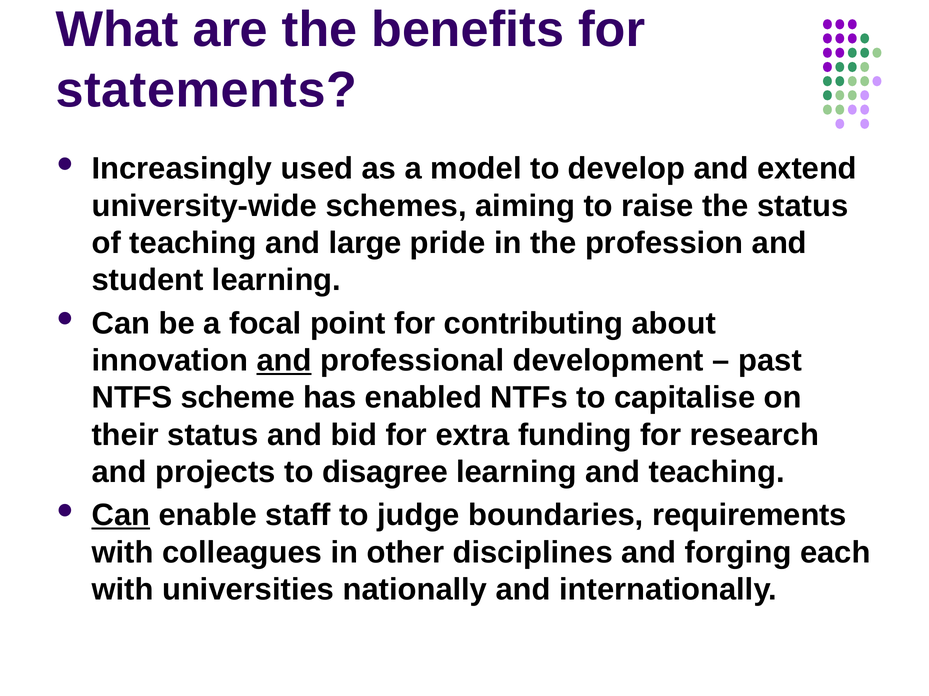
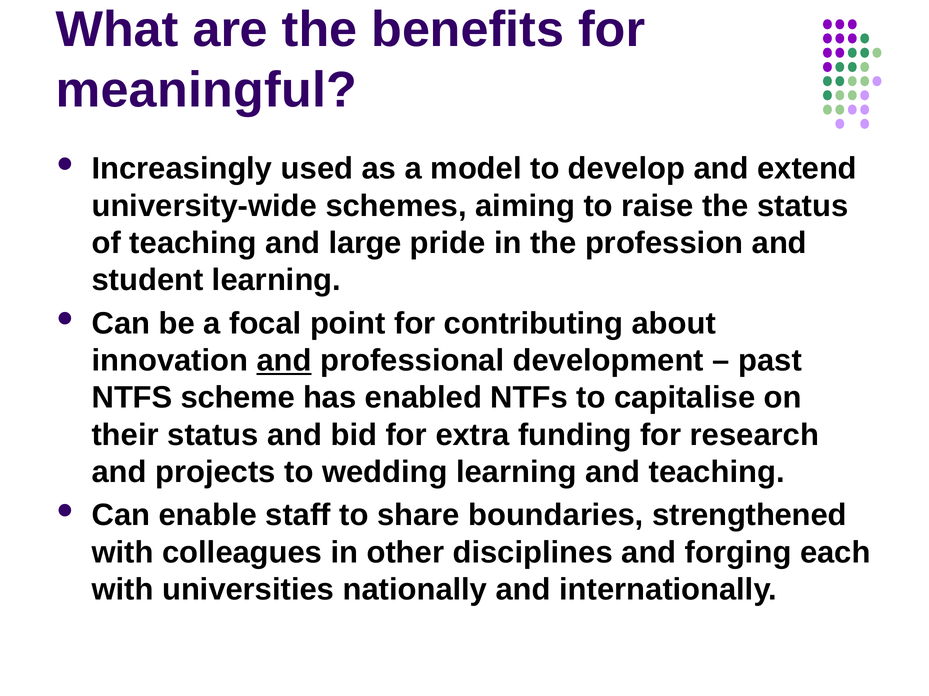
statements: statements -> meaningful (206, 90)
disagree: disagree -> wedding (385, 472)
Can underline: present -> none (121, 516)
judge: judge -> share (418, 516)
requirements: requirements -> strengthened (749, 516)
